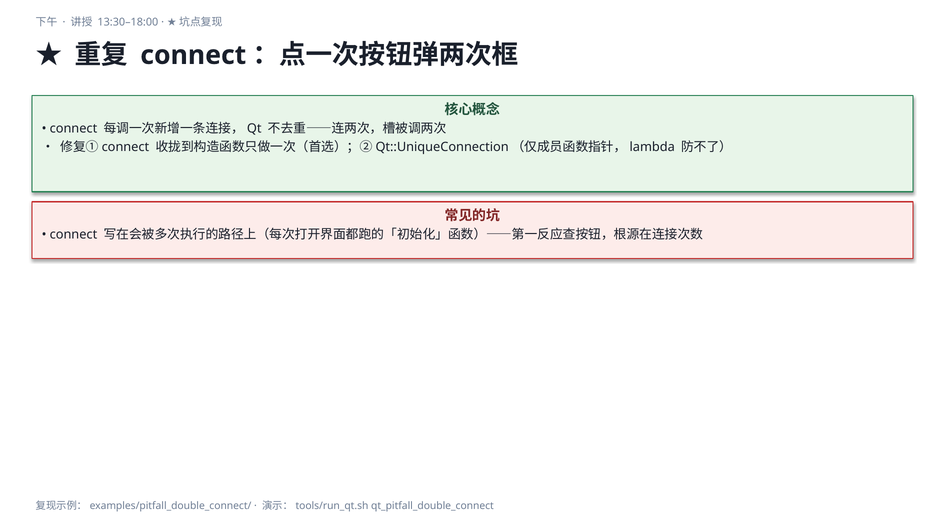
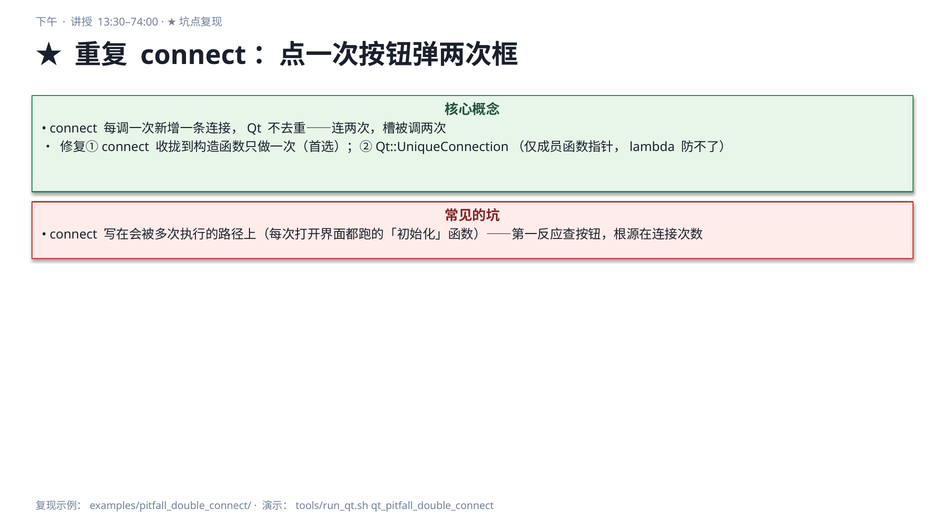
13:30–18:00: 13:30–18:00 -> 13:30–74:00 (128, 22)
